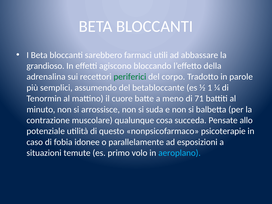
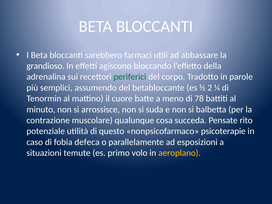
1: 1 -> 2 (210, 88)
71: 71 -> 78 (199, 99)
allo: allo -> rito (246, 120)
idonee: idonee -> defeca (87, 142)
aeroplano colour: light blue -> yellow (180, 153)
